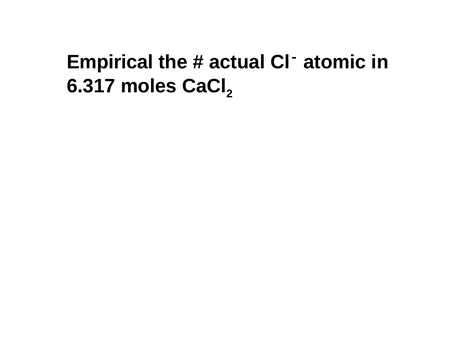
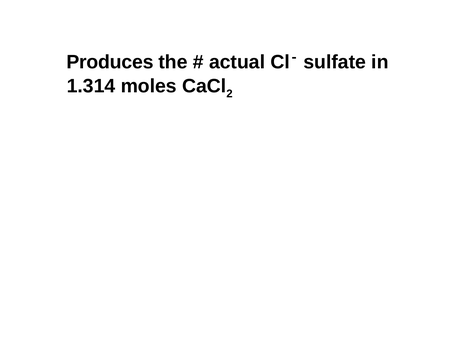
Empirical: Empirical -> Produces (110, 62)
atomic: atomic -> sulfate (335, 62)
6.317: 6.317 -> 1.314 (91, 86)
